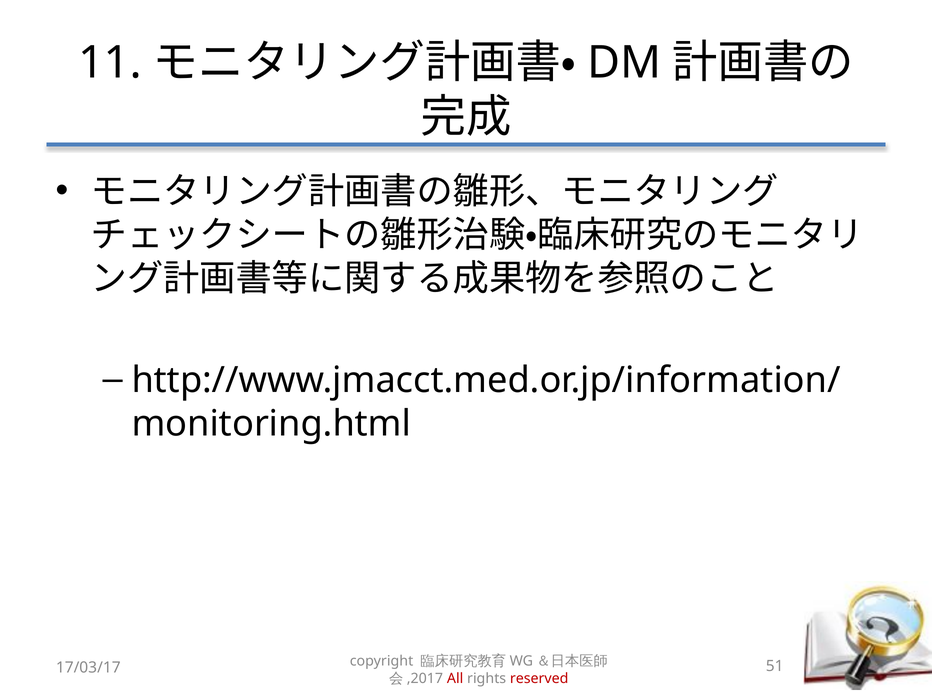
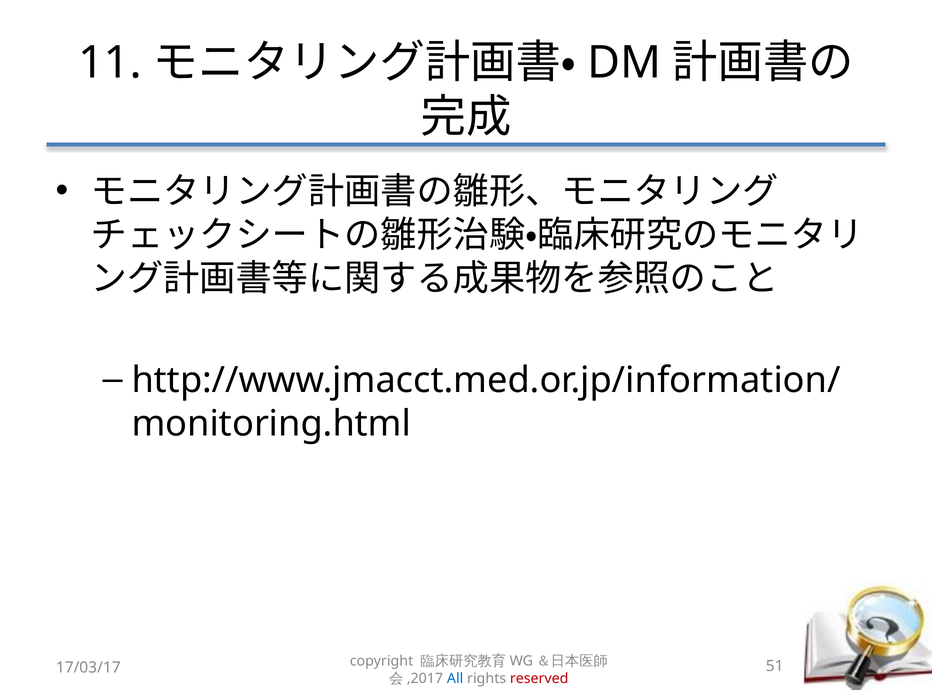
All colour: red -> blue (455, 678)
